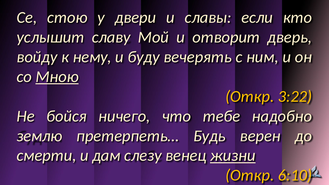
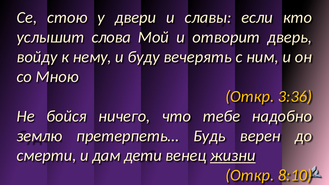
славу: славу -> слова (111, 37)
Мною underline: present -> none (57, 77)
3:22: 3:22 -> 3:36 (295, 96)
слезу: слезу -> дети (143, 156)
6:10: 6:10 -> 8:10 (295, 175)
